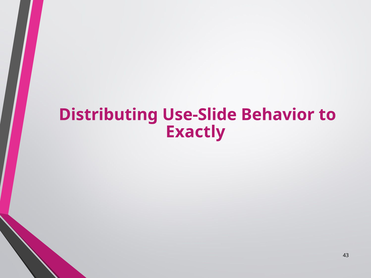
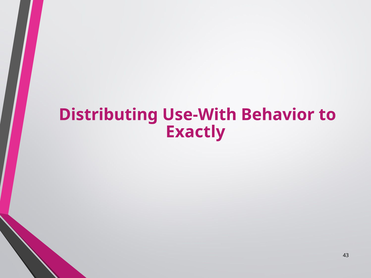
Use-Slide: Use-Slide -> Use-With (199, 115)
